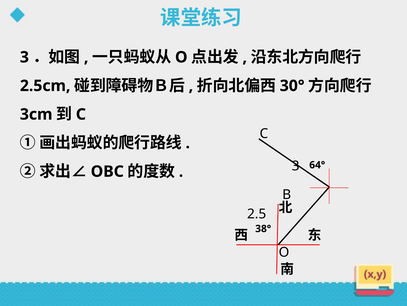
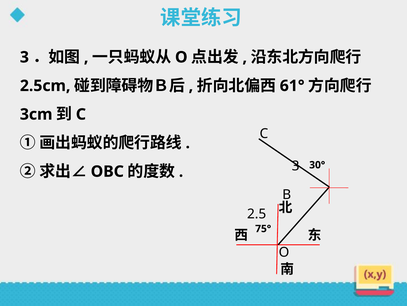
30°: 30° -> 61° (292, 86)
64°: 64° -> 30° (317, 165)
38°: 38° -> 75° (263, 228)
